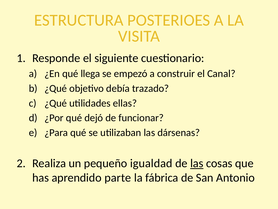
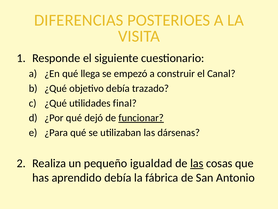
ESTRUCTURA: ESTRUCTURA -> DIFERENCIAS (79, 20)
ellas: ellas -> final (125, 103)
funcionar underline: none -> present (141, 118)
aprendido parte: parte -> debía (118, 177)
